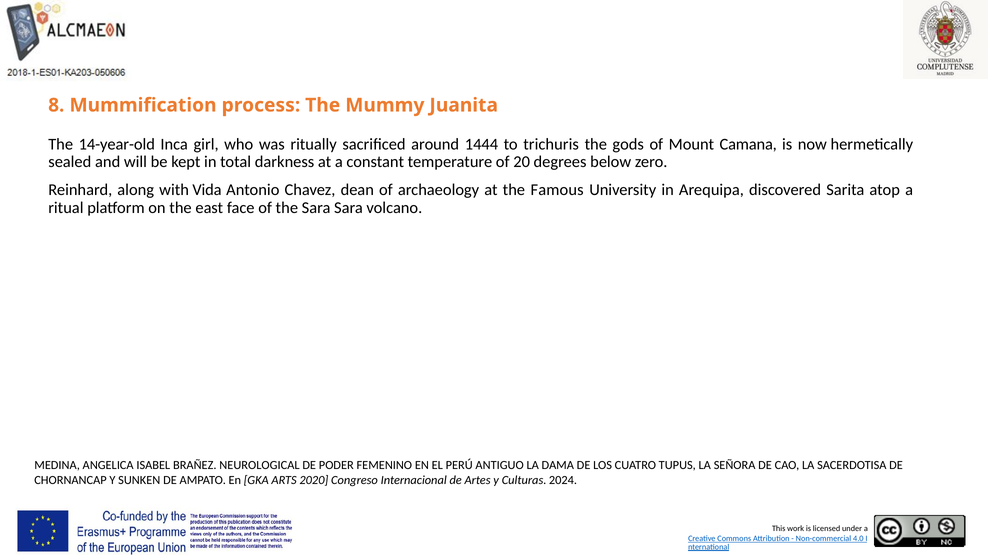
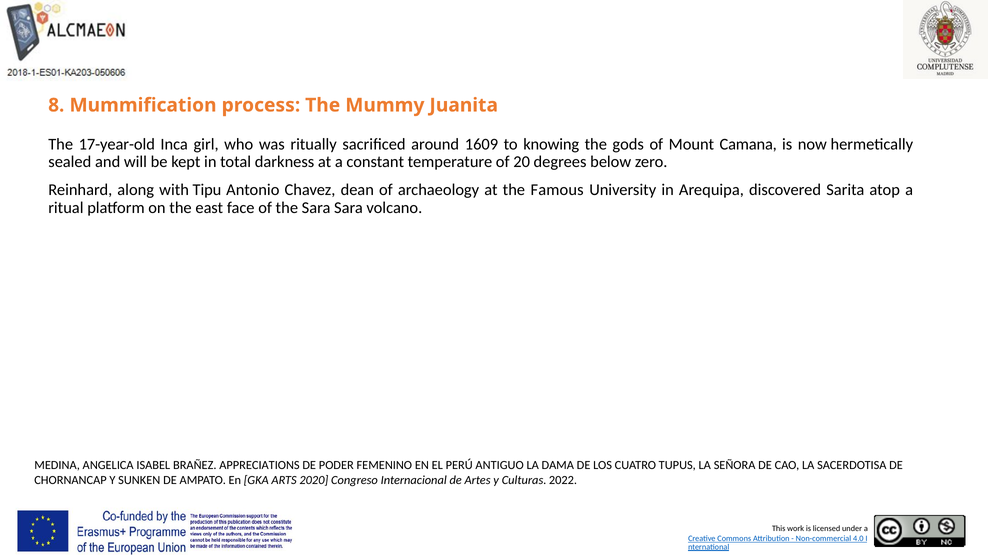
14-year-old: 14-year-old -> 17-year-old (117, 144)
1444: 1444 -> 1609 (481, 144)
trichuris: trichuris -> knowing (551, 144)
Vida: Vida -> Tipu (207, 190)
NEUROLOGICAL: NEUROLOGICAL -> APPRECIATIONS (259, 465)
2024: 2024 -> 2022 (563, 480)
